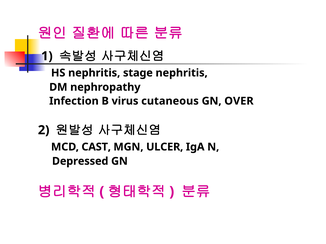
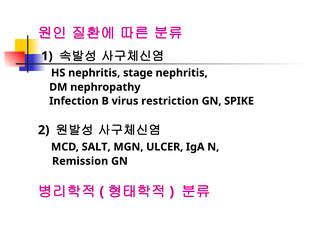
cutaneous: cutaneous -> restriction (170, 101)
OVER: OVER -> SPIKE (239, 101)
CAST: CAST -> SALT (96, 147)
Depressed: Depressed -> Remission (80, 161)
